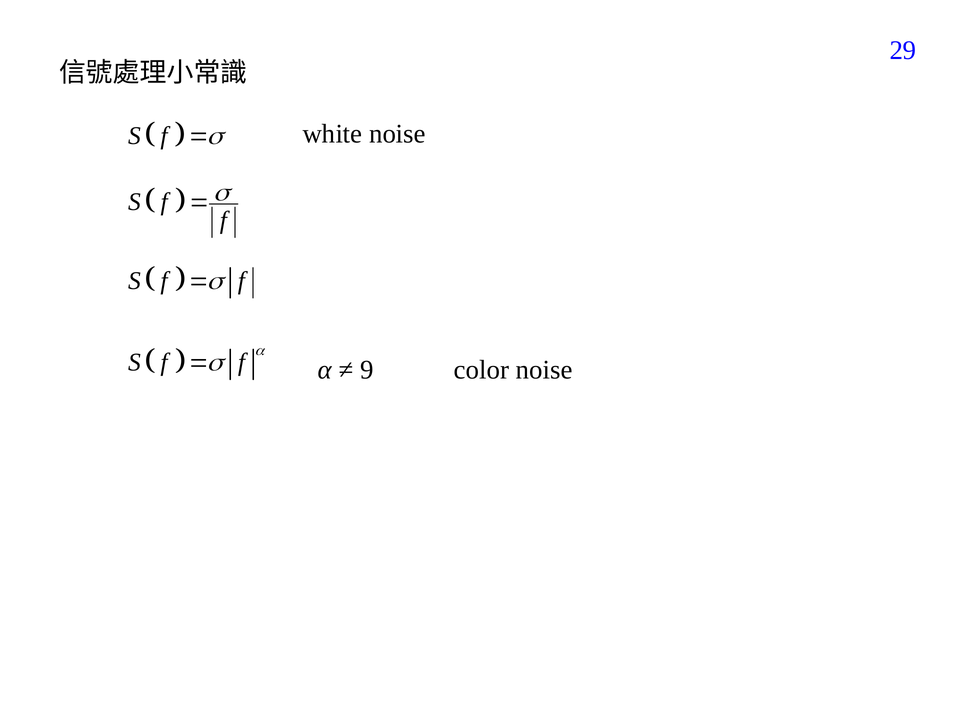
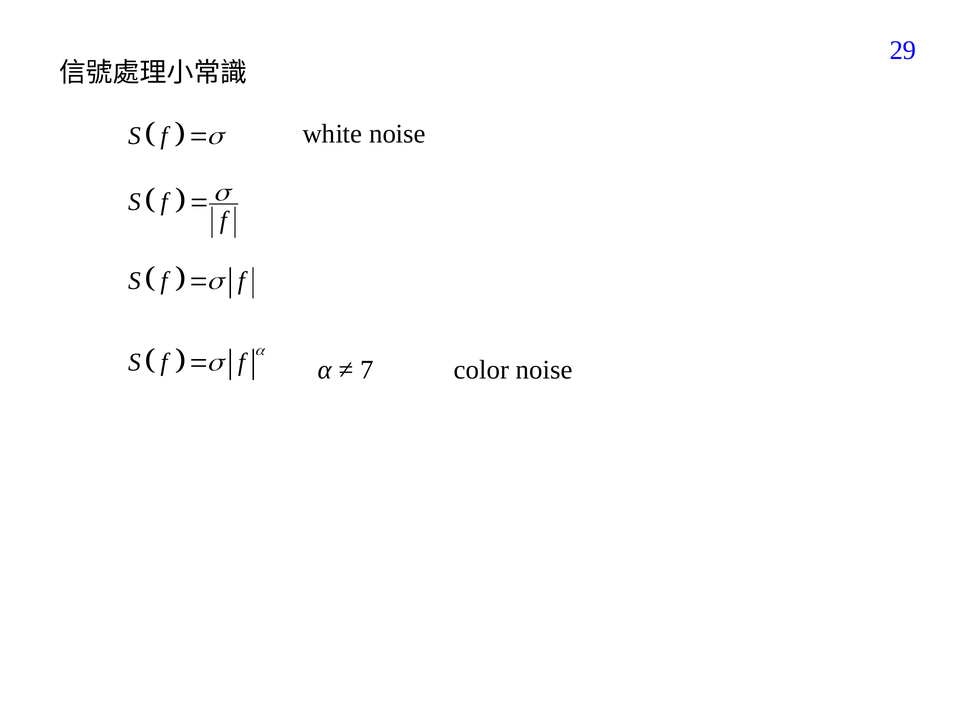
9: 9 -> 7 (367, 370)
